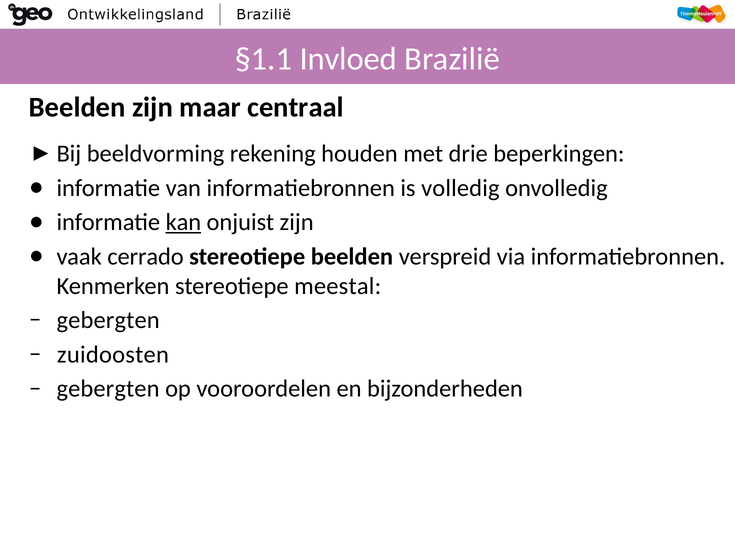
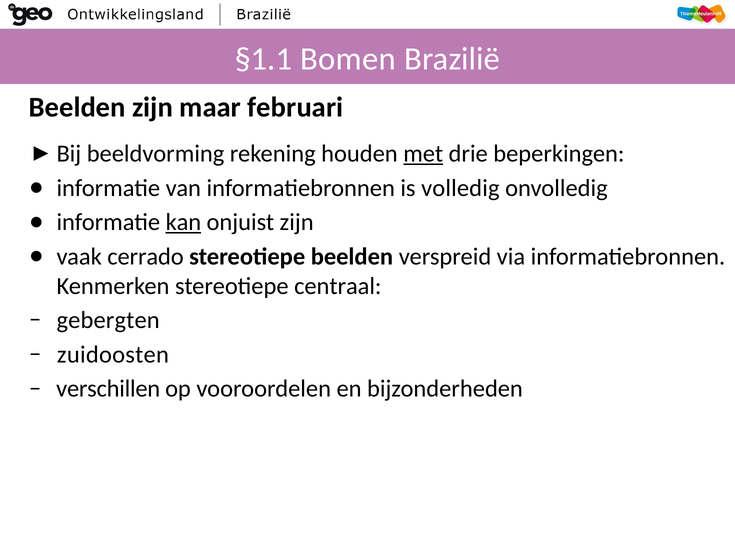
Invloed: Invloed -> Bomen (348, 59)
centraal: centraal -> februari (295, 107)
met underline: none -> present (423, 154)
meestal: meestal -> centraal (338, 286)
gebergten: gebergten -> verschillen (108, 389)
